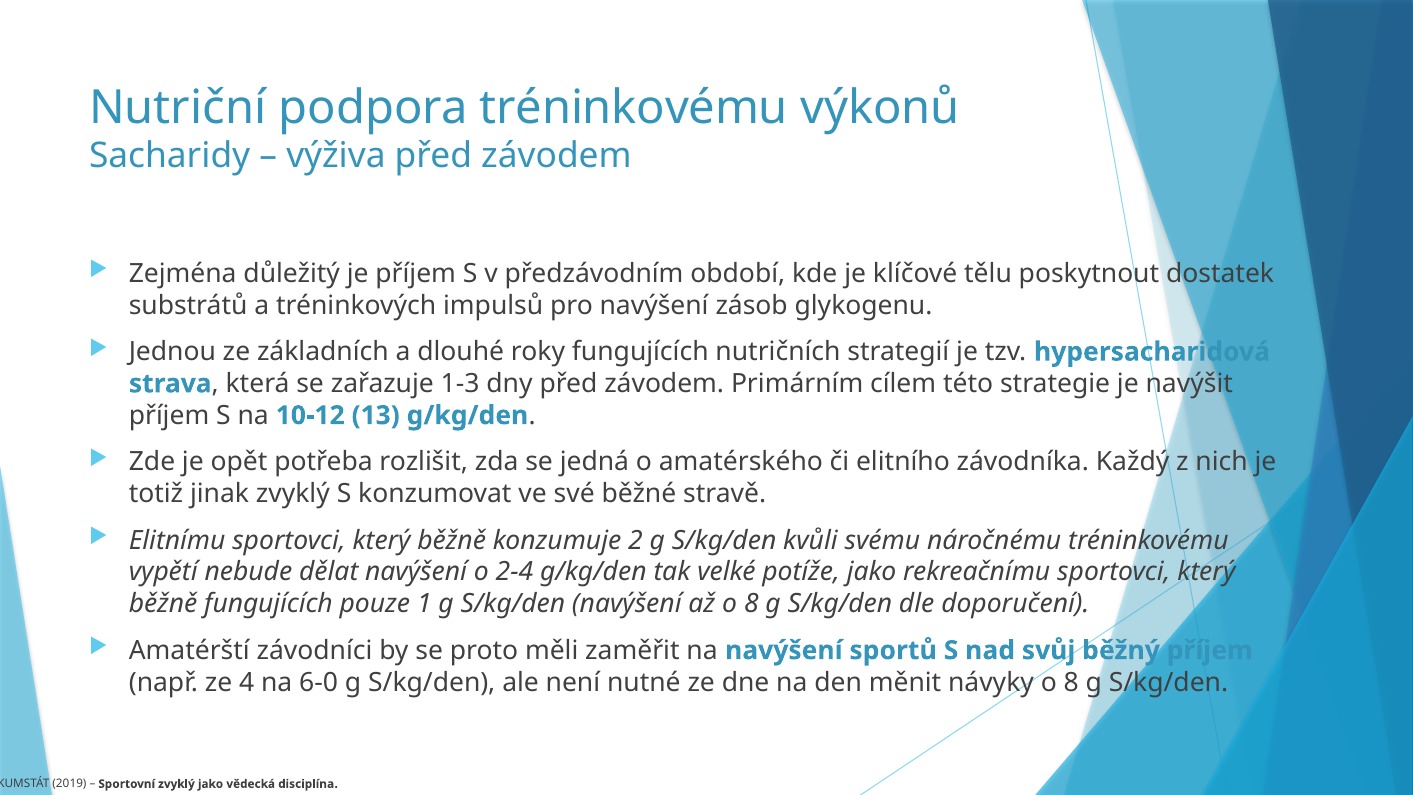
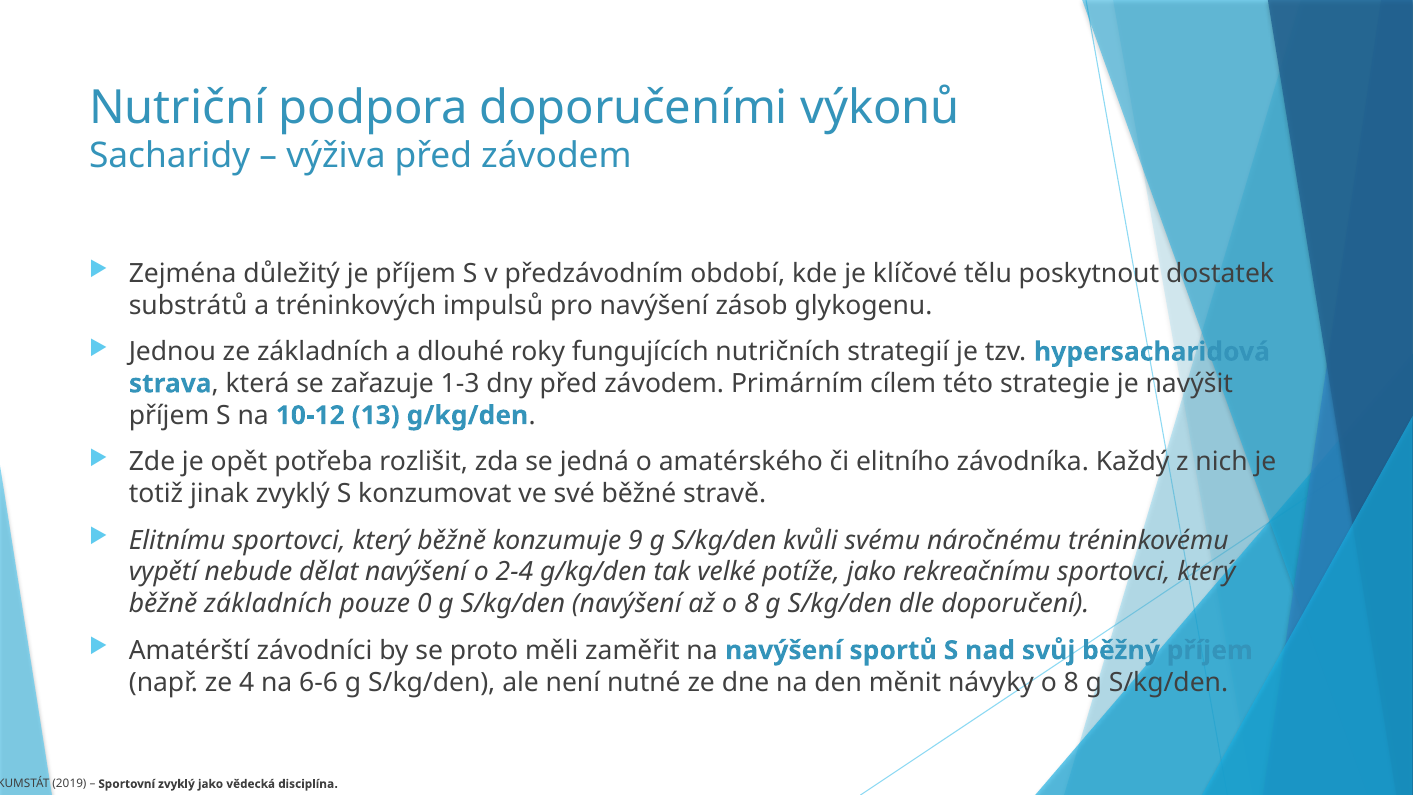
podpora tréninkovému: tréninkovému -> doporučeními (634, 108)
2: 2 -> 9 (636, 540)
běžně fungujících: fungujících -> základních (268, 604)
1: 1 -> 0 (424, 604)
6-0: 6-0 -> 6-6 (319, 682)
